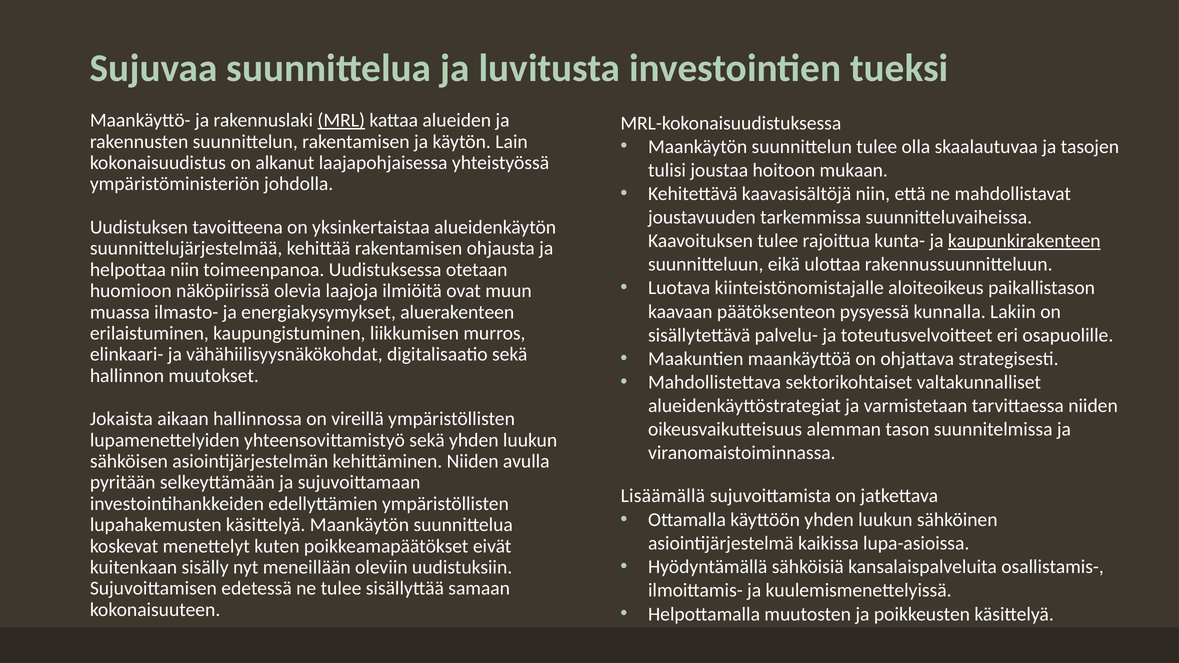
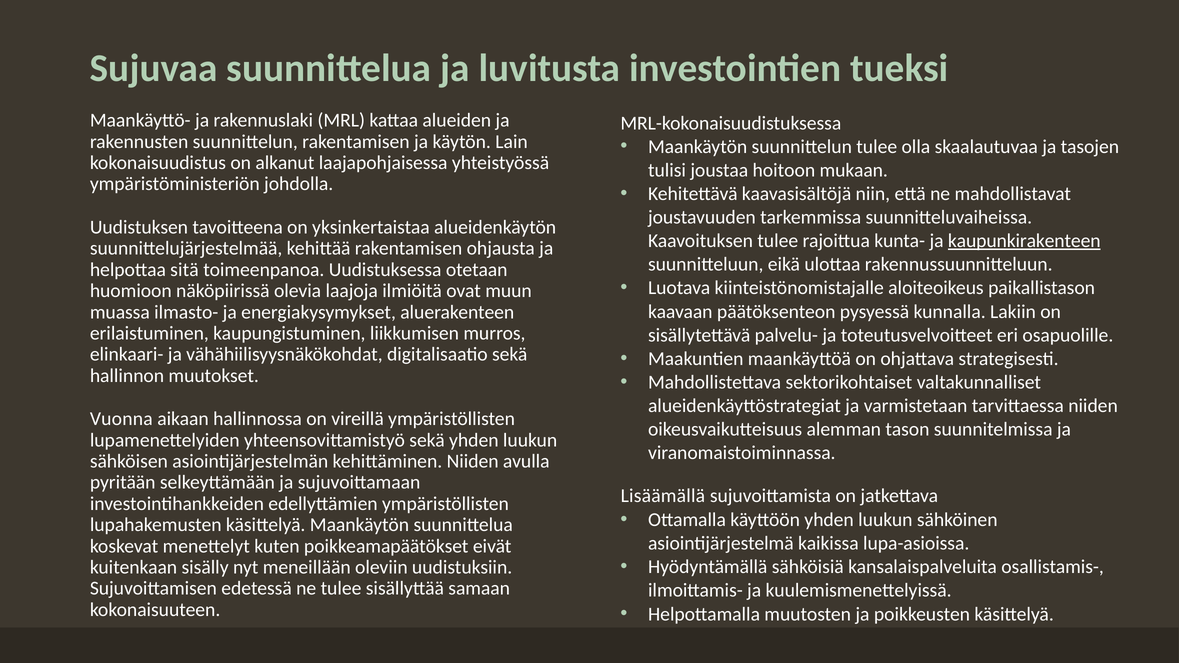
MRL underline: present -> none (341, 120)
helpottaa niin: niin -> sitä (184, 270)
Jokaista: Jokaista -> Vuonna (121, 419)
